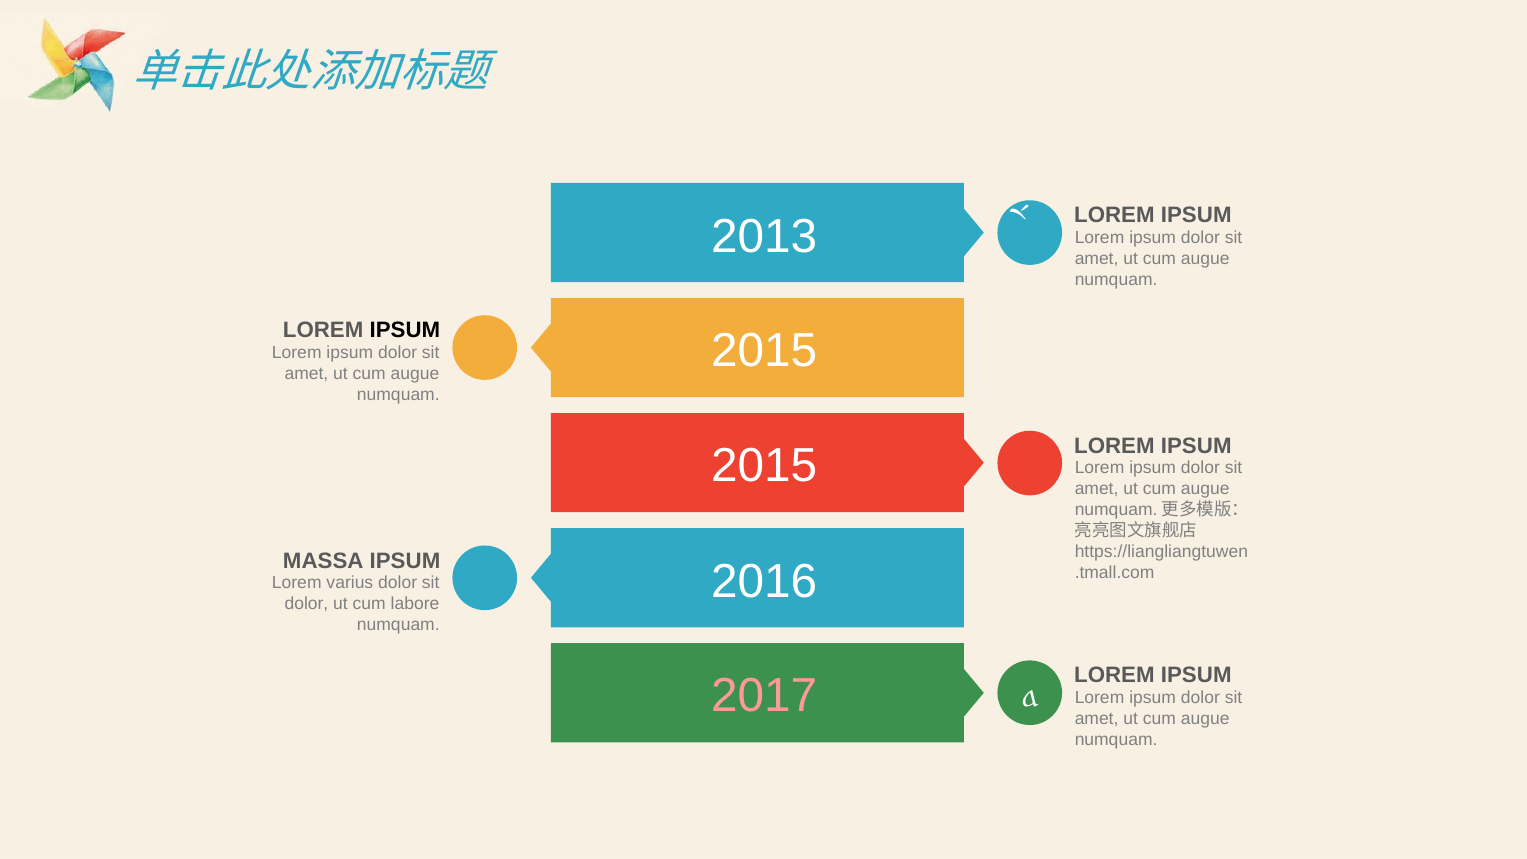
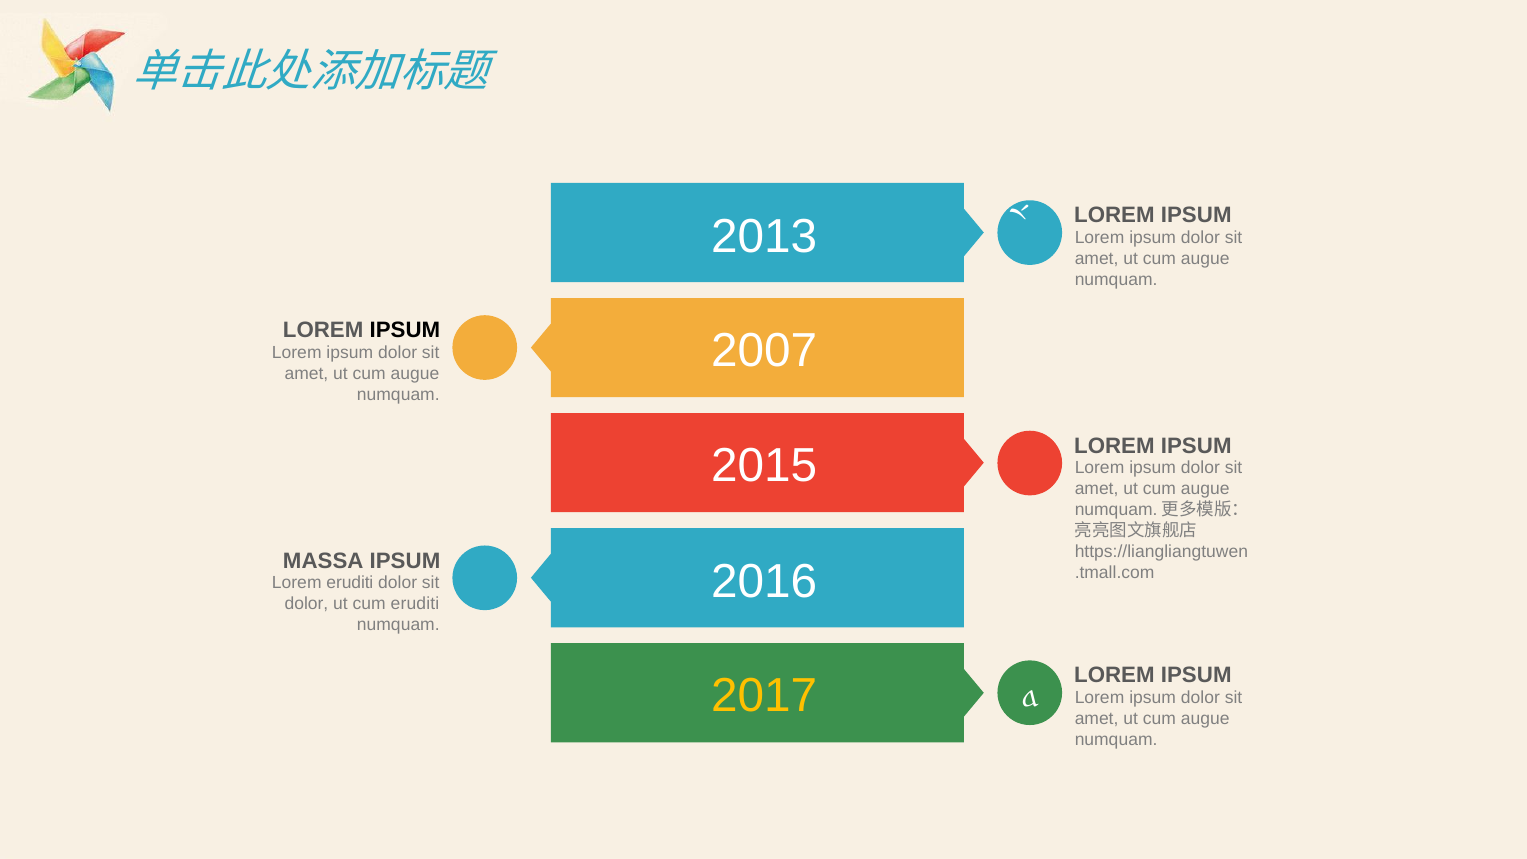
2015: 2015 -> 2007 (764, 350)
Lorem varius: varius -> eruditi (350, 583)
cum labore: labore -> eruditi (415, 604)
2017 colour: pink -> yellow (764, 696)
